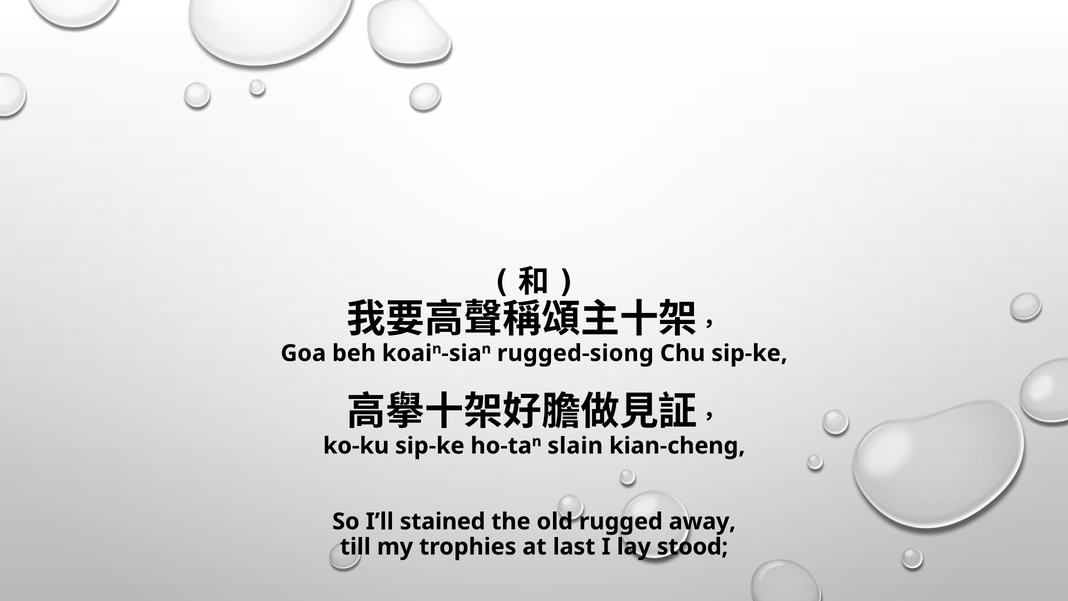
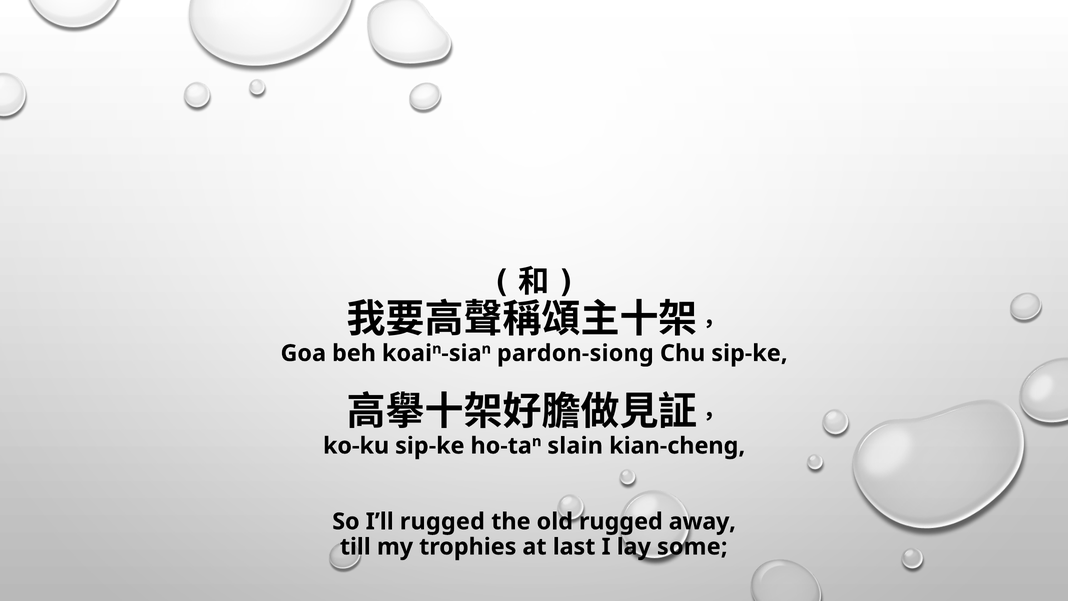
rugged-siong: rugged-siong -> pardon-siong (575, 353)
I’ll stained: stained -> rugged (442, 521)
stood: stood -> some (692, 547)
